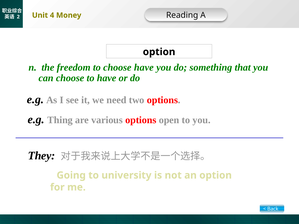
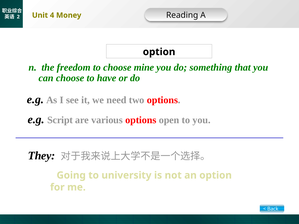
choose have: have -> mine (144, 67)
Thing: Thing -> Script (60, 120)
